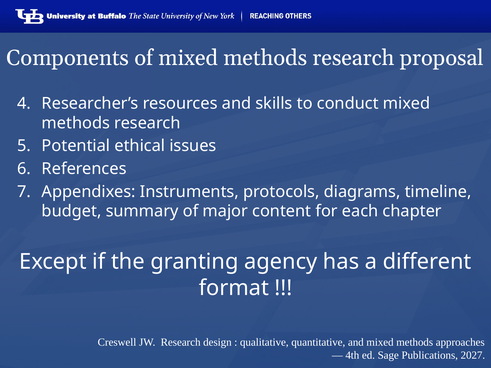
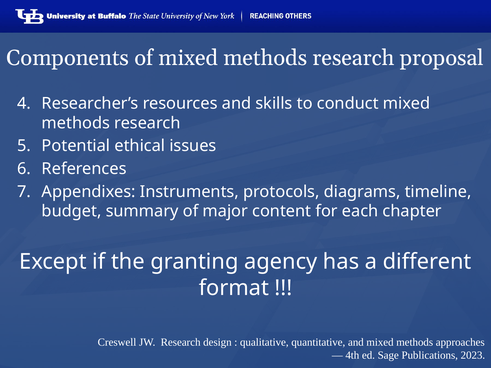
2027: 2027 -> 2023 (473, 356)
